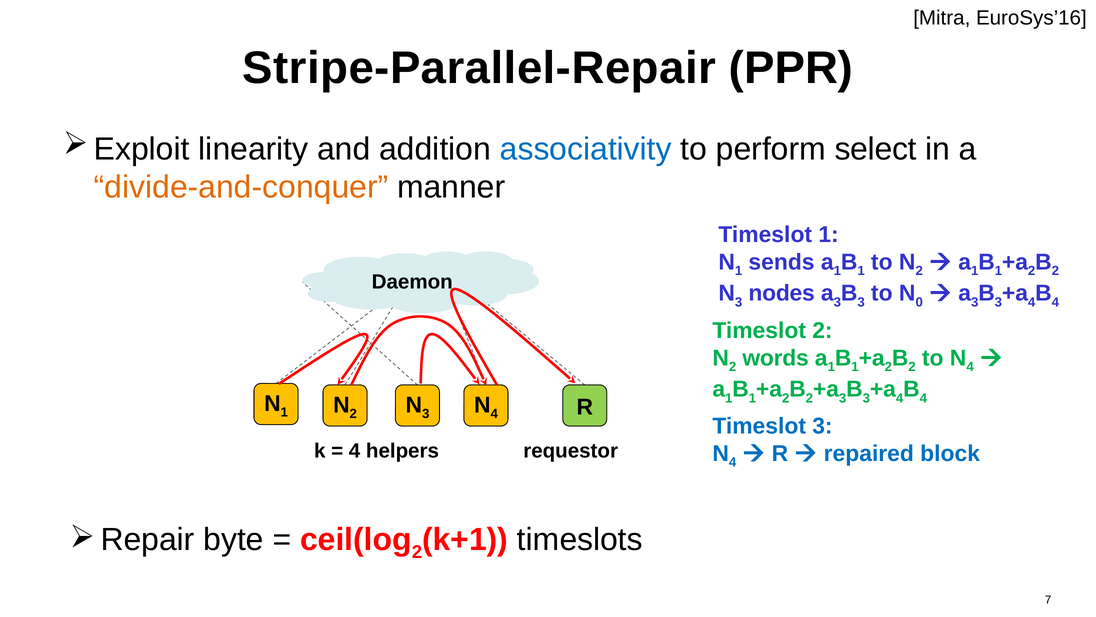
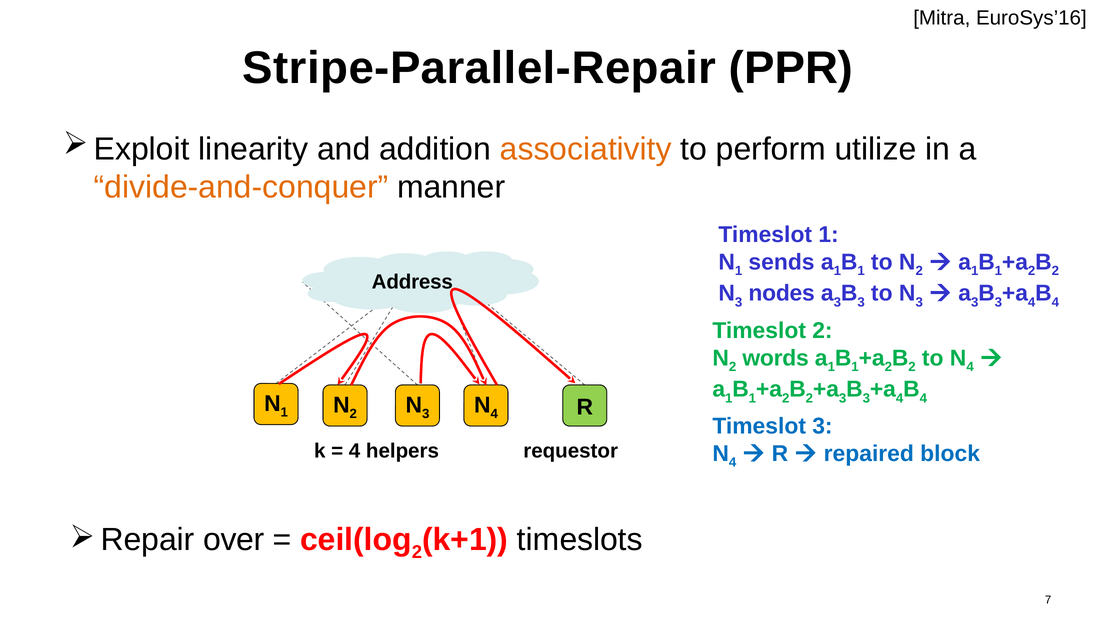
associativity colour: blue -> orange (586, 149)
select: select -> utilize (876, 149)
Daemon: Daemon -> Address (412, 282)
0: 0 -> 3 (919, 302)
byte: byte -> over (234, 539)
